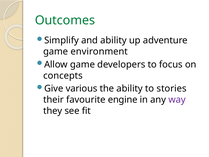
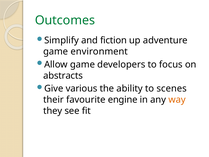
and ability: ability -> fiction (114, 40)
concepts: concepts -> abstracts (63, 76)
stories: stories -> scenes (172, 88)
way colour: purple -> orange (177, 100)
